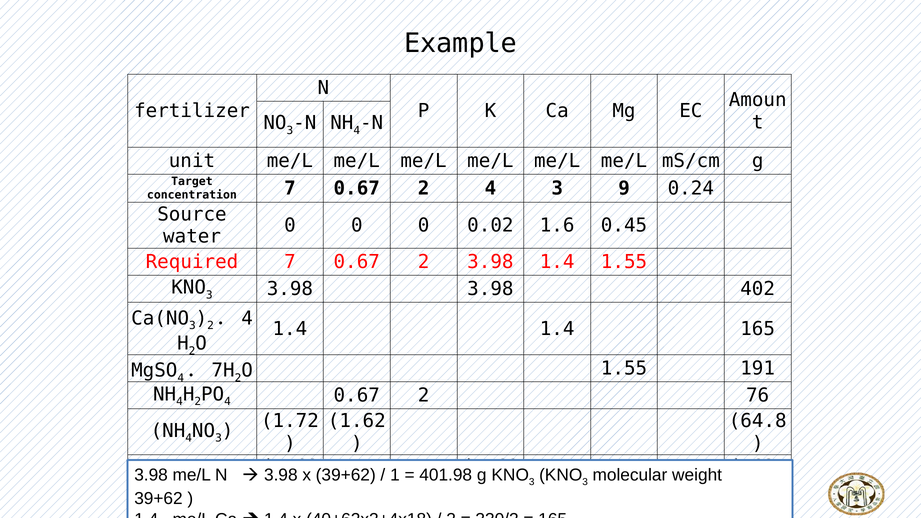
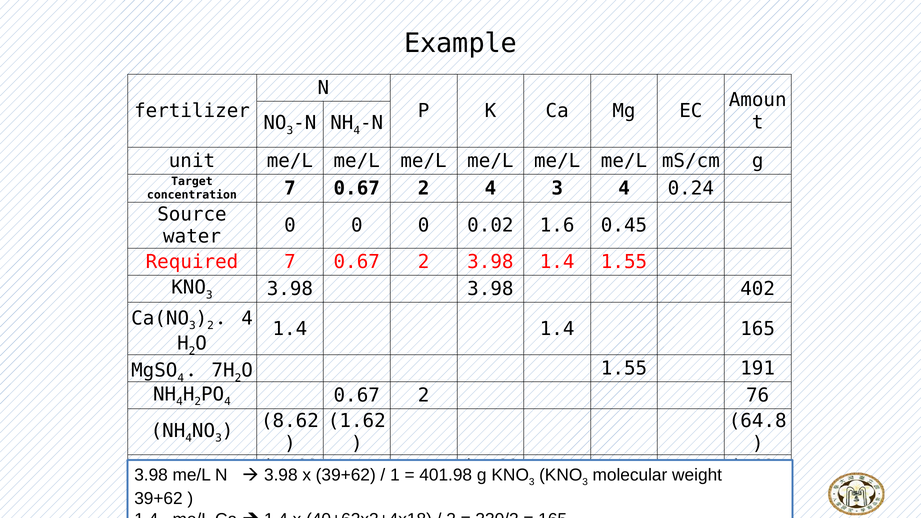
3 9: 9 -> 4 (624, 189)
1.72: 1.72 -> 8.62 (290, 421)
